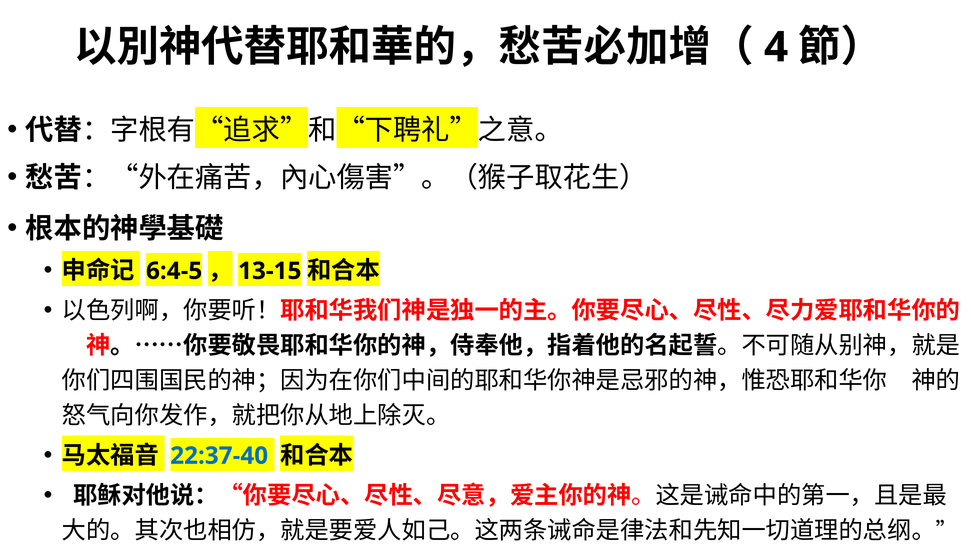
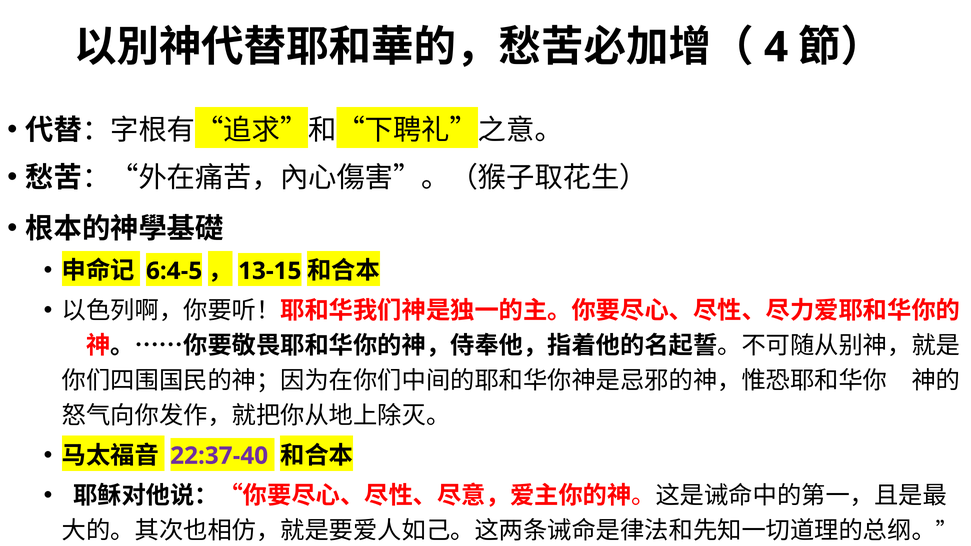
22:37-40 colour: blue -> purple (219, 456)
